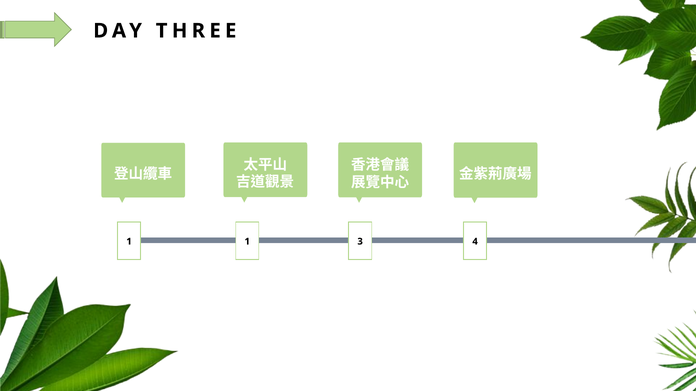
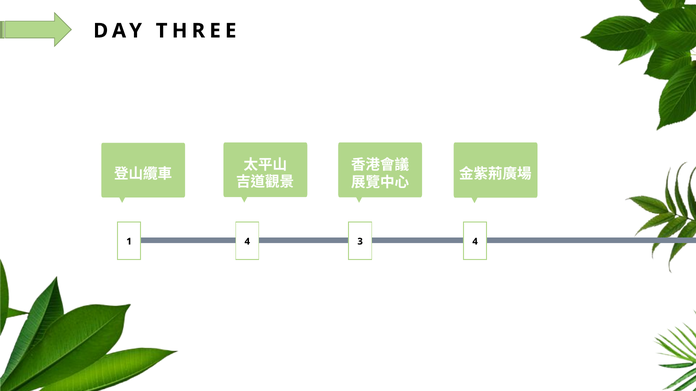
1 1: 1 -> 4 (247, 242)
